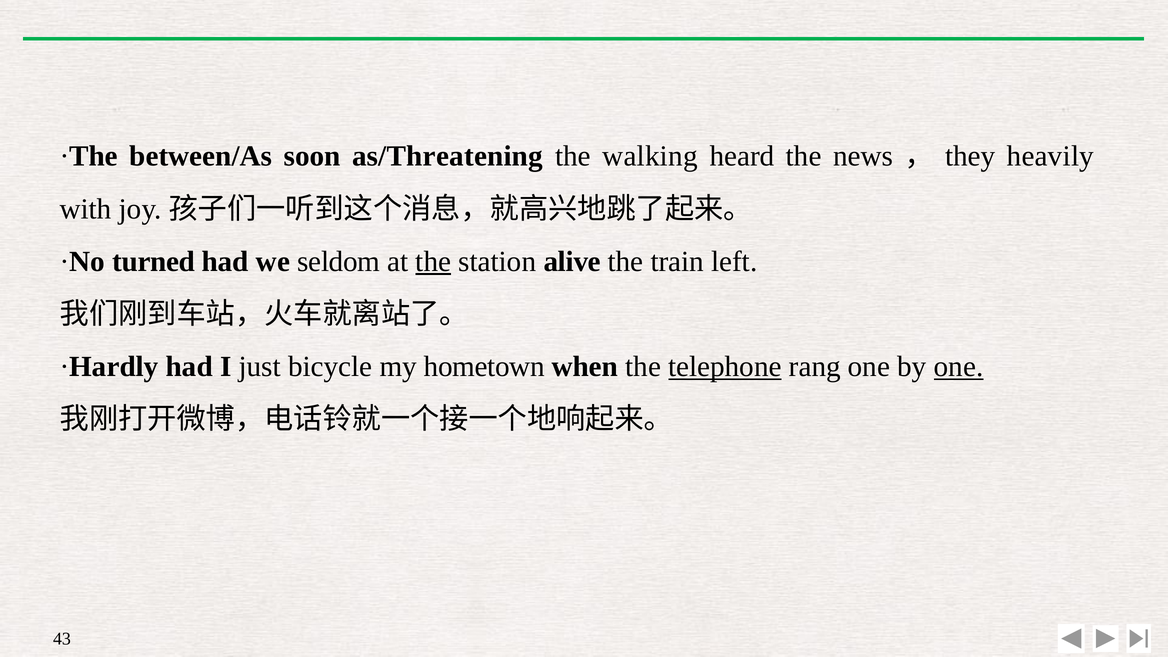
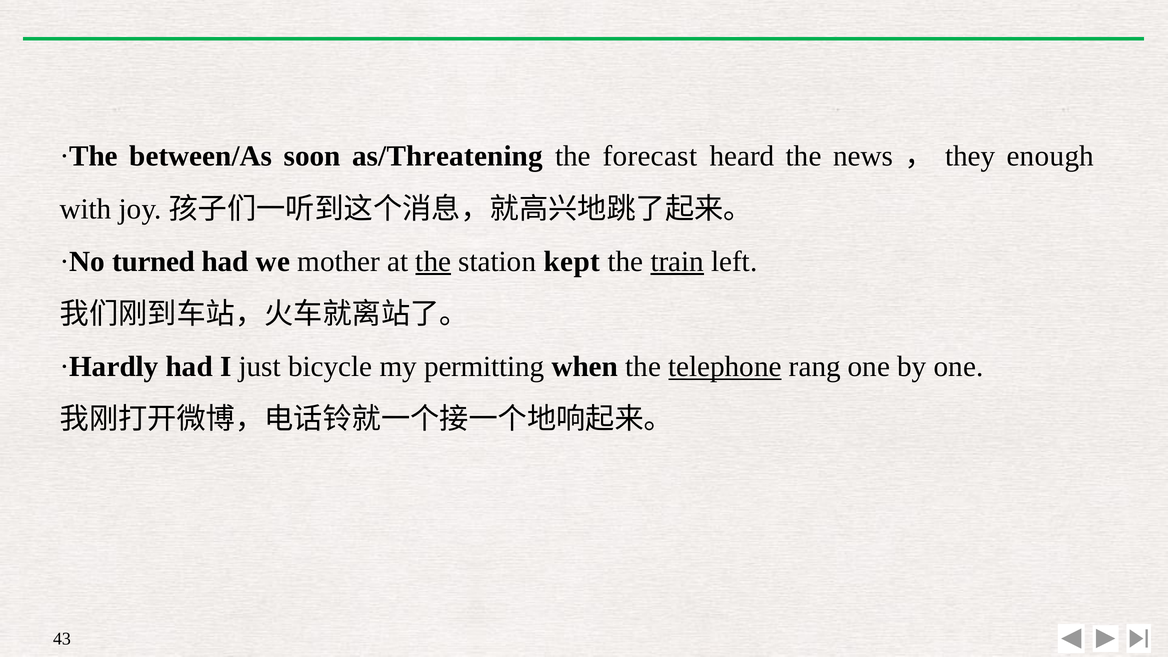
walking: walking -> forecast (650, 156)
heavily: heavily -> enough (1050, 156)
seldom: seldom -> mother (339, 261)
alive: alive -> kept (572, 261)
train underline: none -> present (677, 261)
hometown: hometown -> permitting (484, 367)
one underline: present -> none (959, 367)
